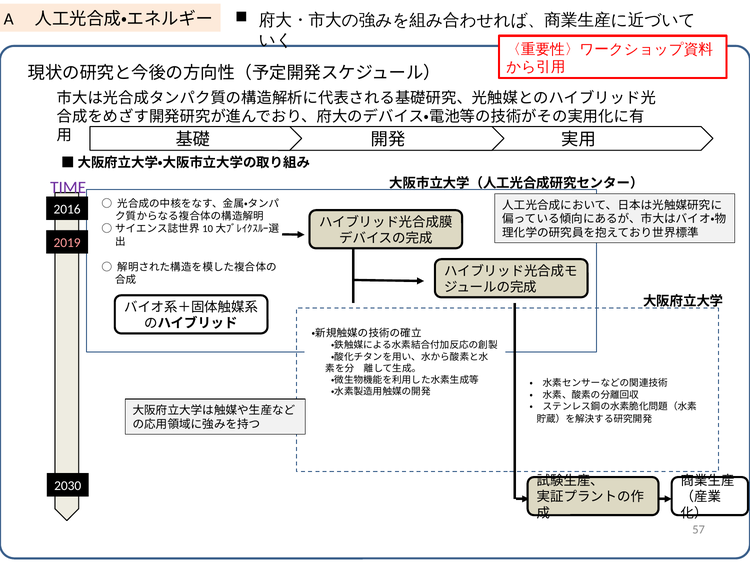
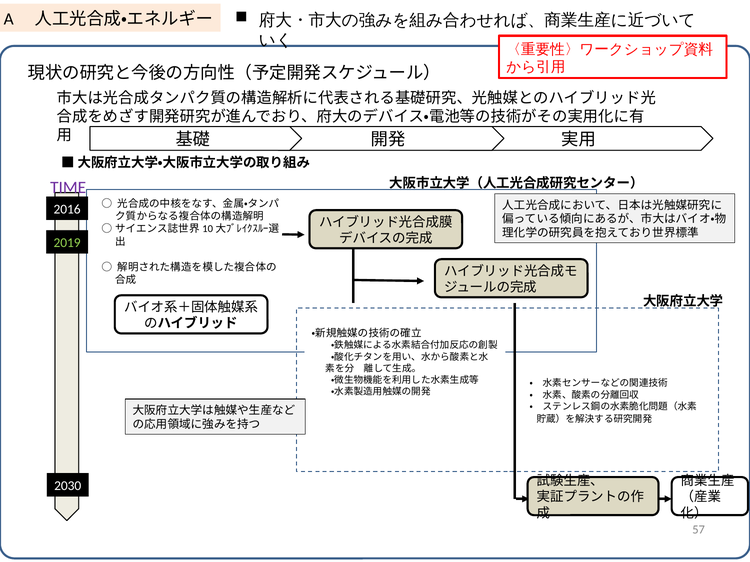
2019 colour: pink -> light green (67, 243)
